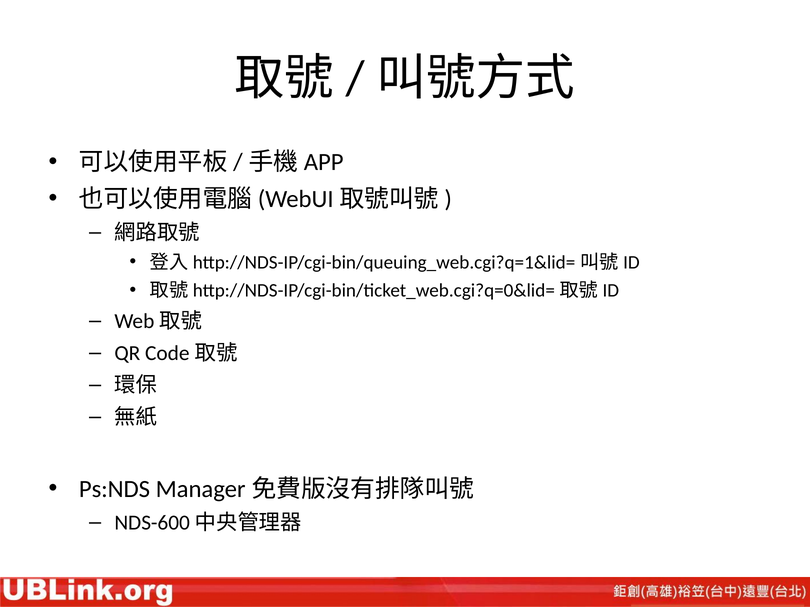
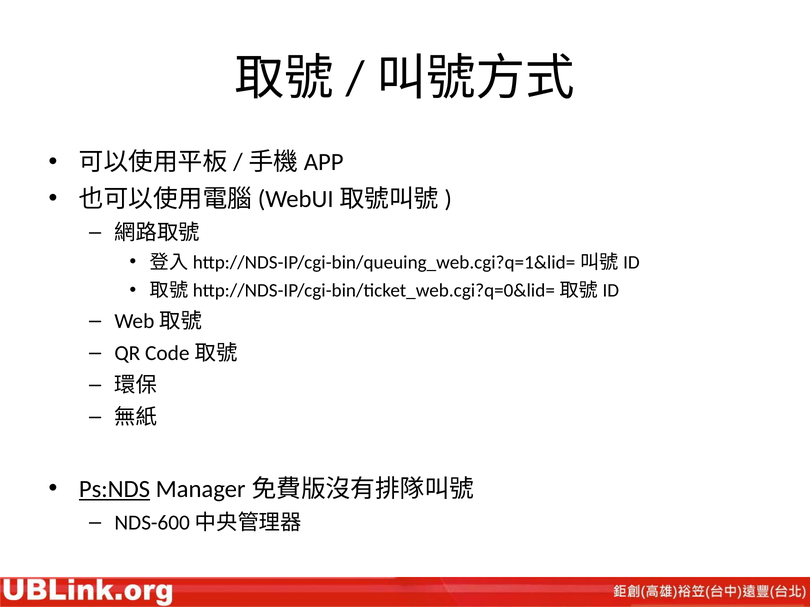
Ps:NDS underline: none -> present (115, 490)
